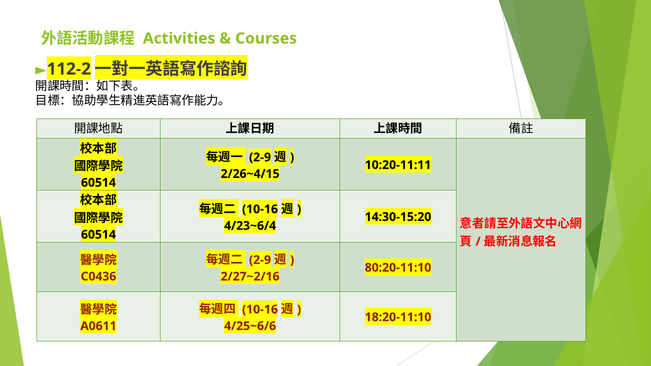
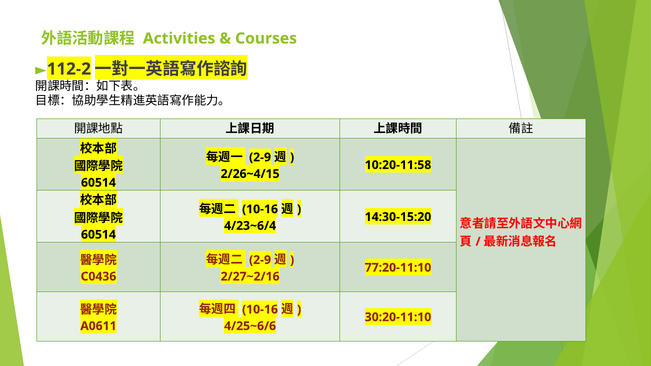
10:20-11:11: 10:20-11:11 -> 10:20-11:58 (398, 165)
80:20-11:10: 80:20-11:10 -> 77:20-11:10 (398, 268)
18:20-11:10: 18:20-11:10 -> 30:20-11:10 (398, 317)
